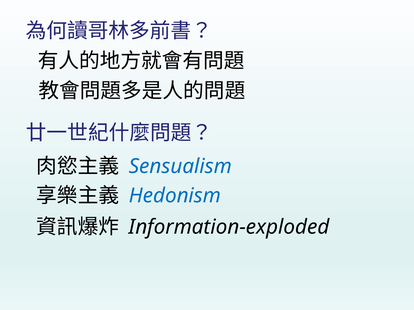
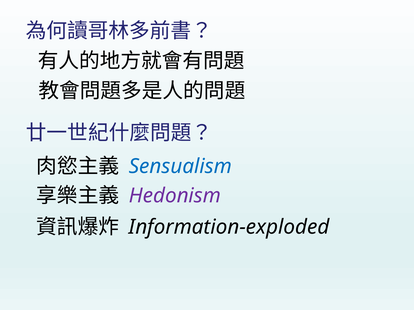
Hedonism colour: blue -> purple (175, 196)
